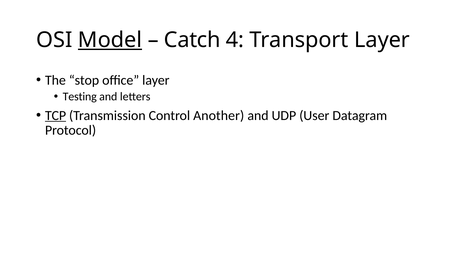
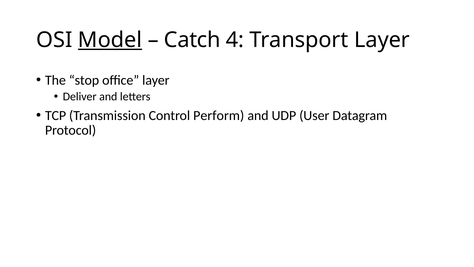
Testing: Testing -> Deliver (80, 96)
TCP underline: present -> none (56, 115)
Another: Another -> Perform (219, 115)
